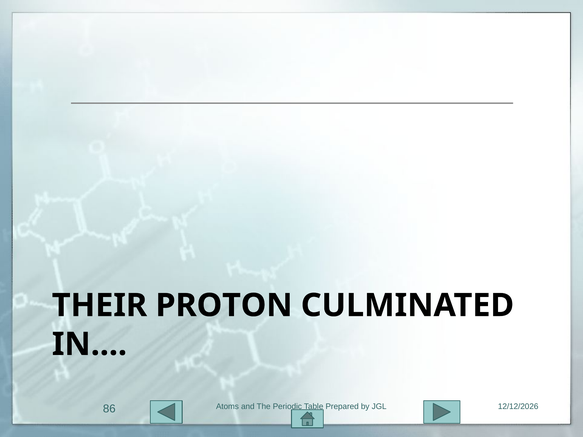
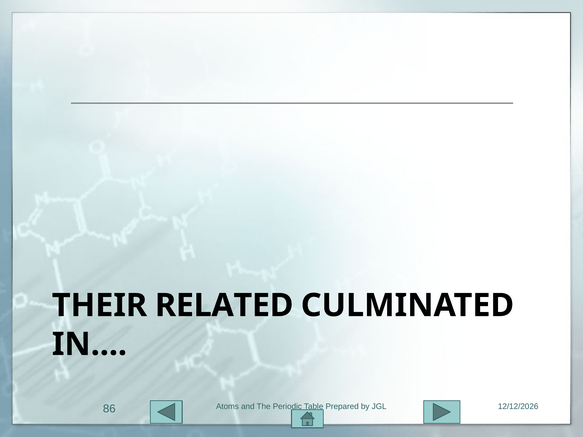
PROTON: PROTON -> RELATED (224, 306)
